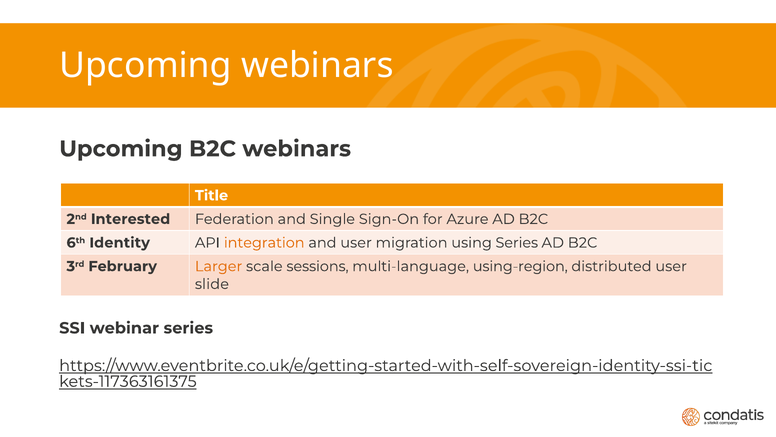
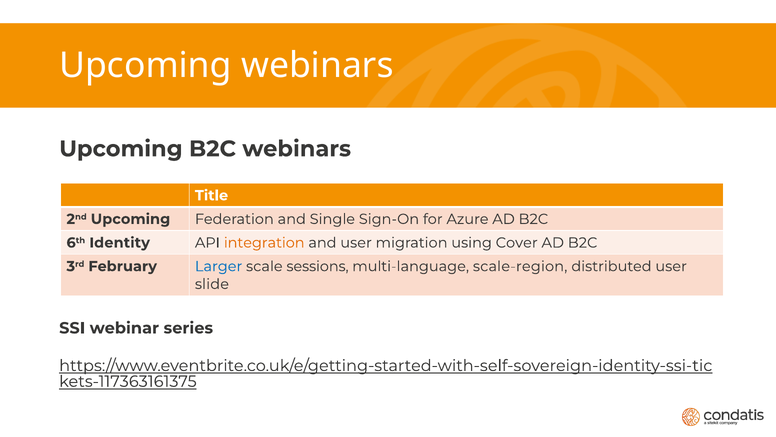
2nd Interested: Interested -> Upcoming (131, 219)
using Series: Series -> Cover (517, 242)
Larger colour: orange -> blue (219, 266)
using-region: using-region -> scale-region (520, 266)
